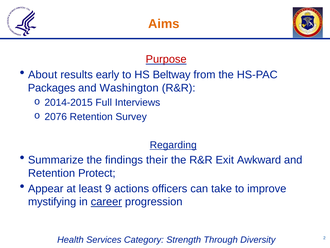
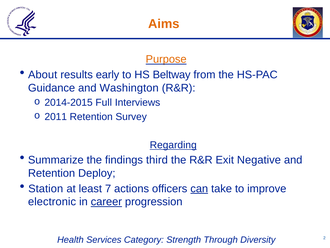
Purpose colour: red -> orange (166, 59)
Packages: Packages -> Guidance (52, 88)
2076: 2076 -> 2011 (56, 117)
their: their -> third (157, 160)
Awkward: Awkward -> Negative (259, 160)
Protect: Protect -> Deploy (97, 173)
Appear: Appear -> Station (46, 188)
9: 9 -> 7 (108, 188)
can underline: none -> present (199, 188)
mystifying: mystifying -> electronic (52, 201)
